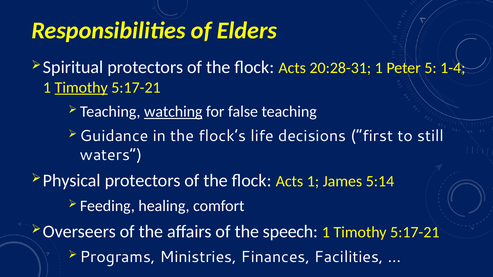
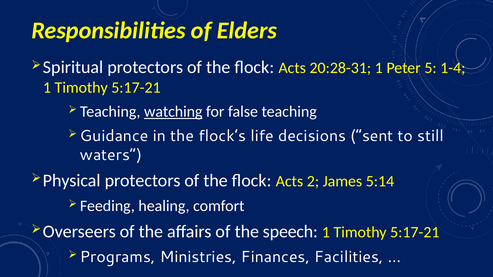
Timothy underline: present -> none (81, 88)
first: first -> sent (372, 136)
Acts 1: 1 -> 2 (313, 181)
